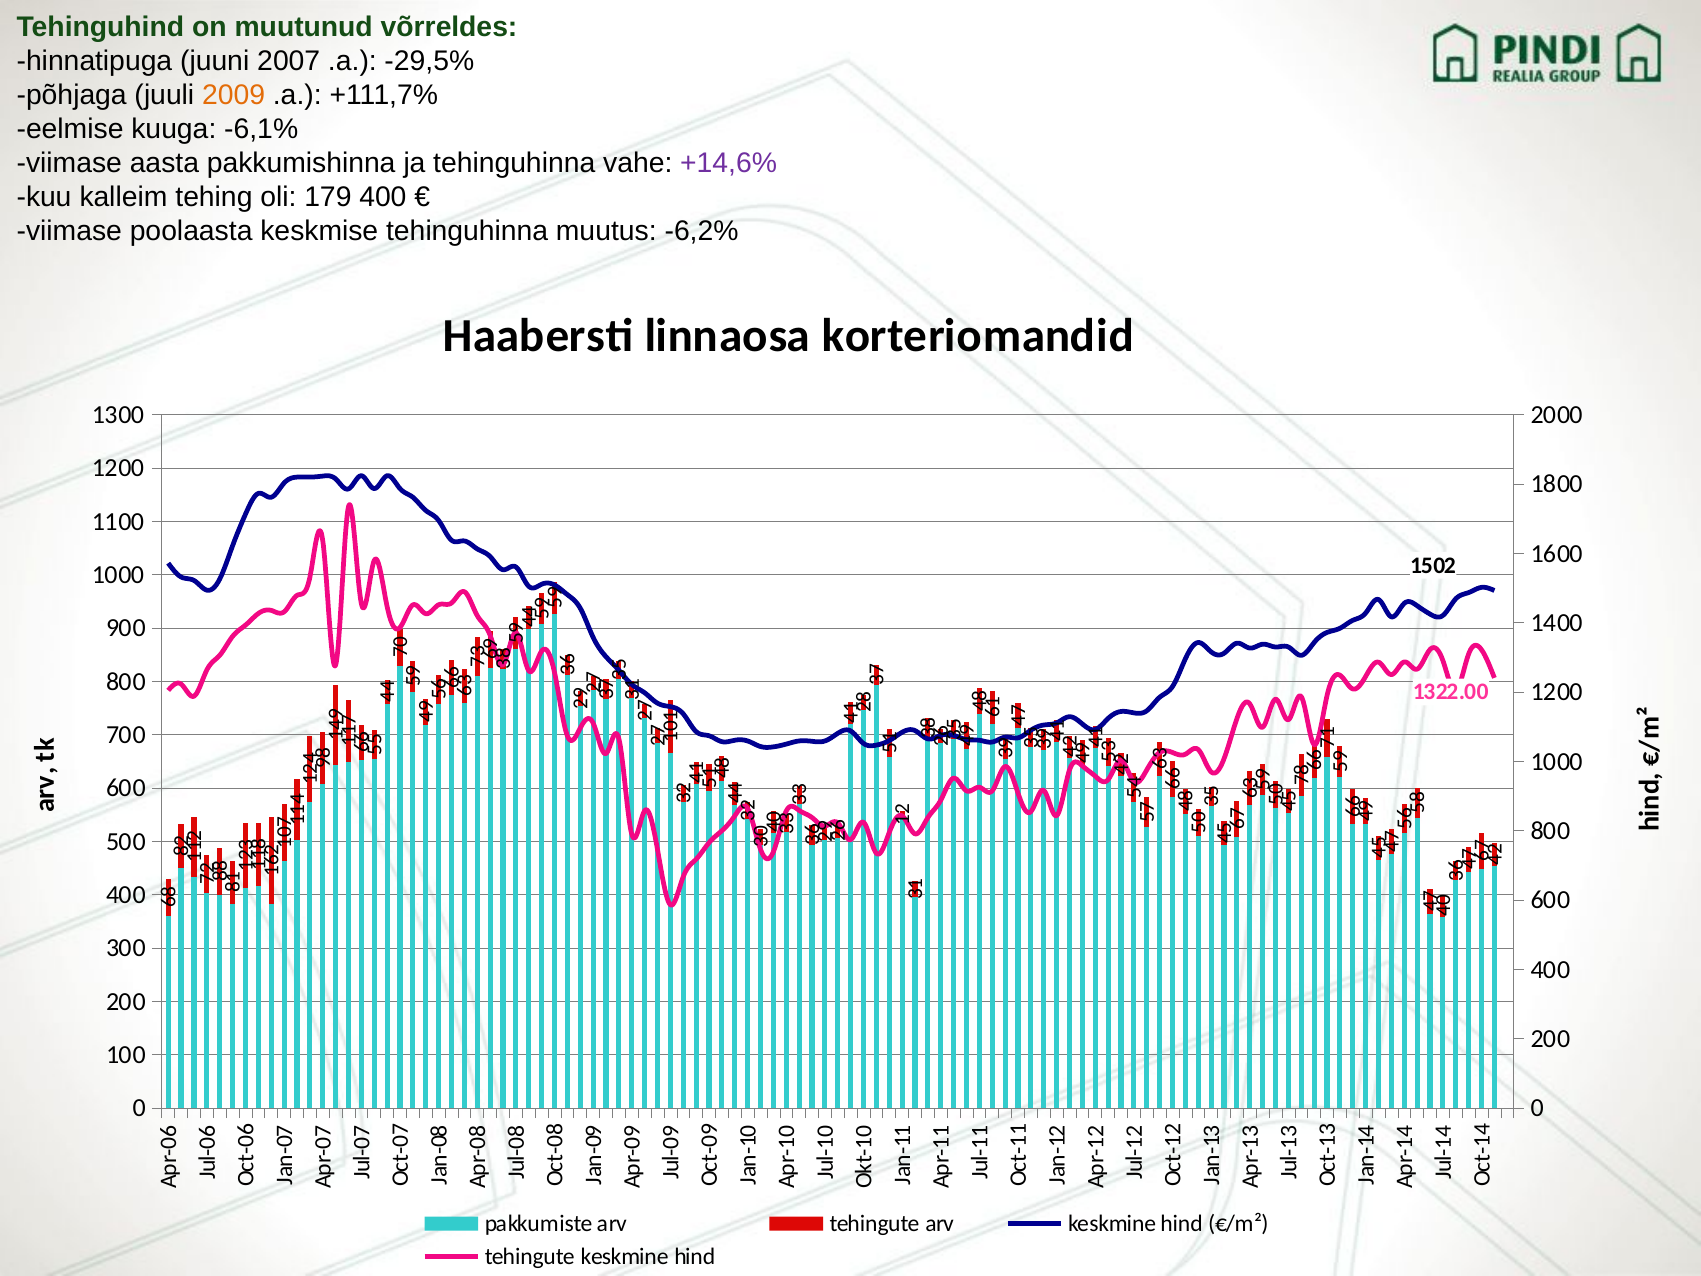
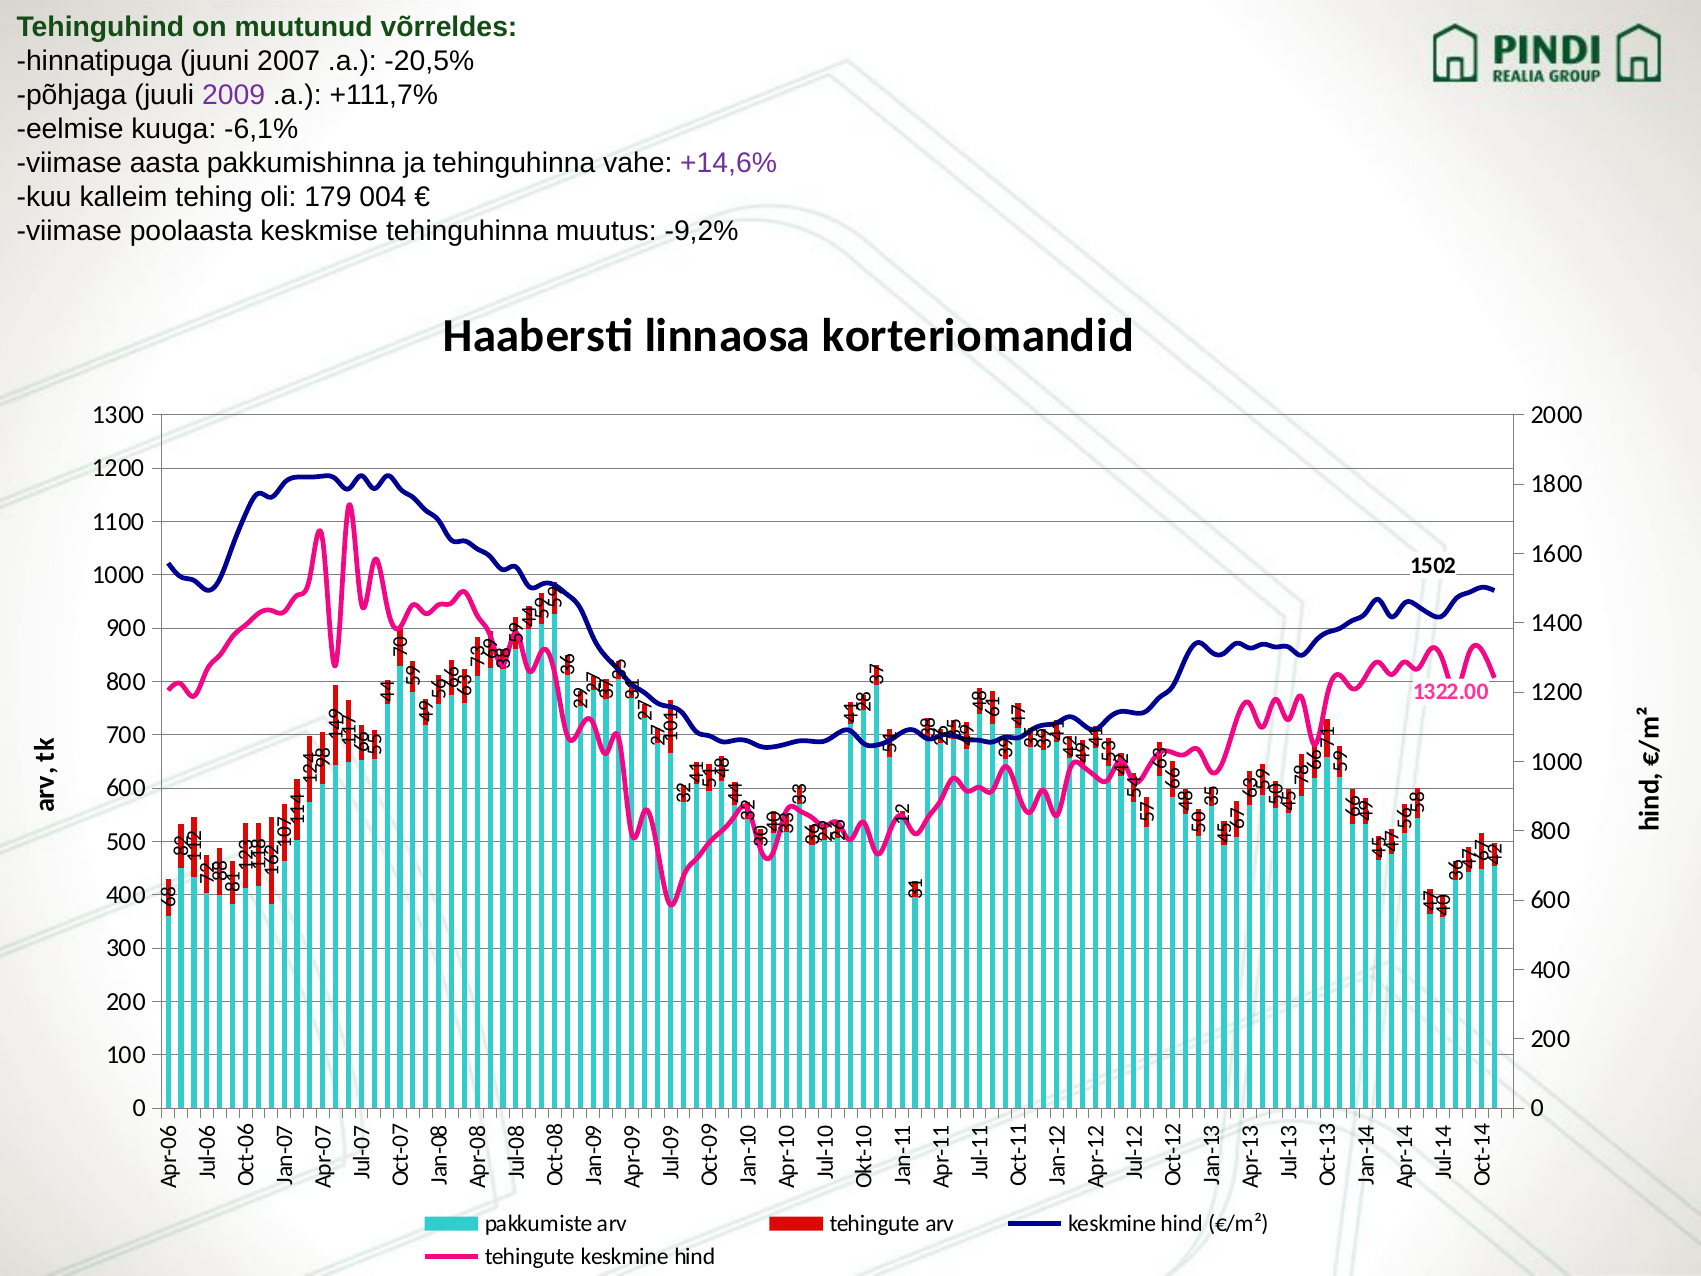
-29,5%: -29,5% -> -20,5% (429, 61)
2009 colour: orange -> purple (234, 95)
179 400: 400 -> 004 (383, 197)
-6,2%: -6,2% -> -9,2% (702, 231)
